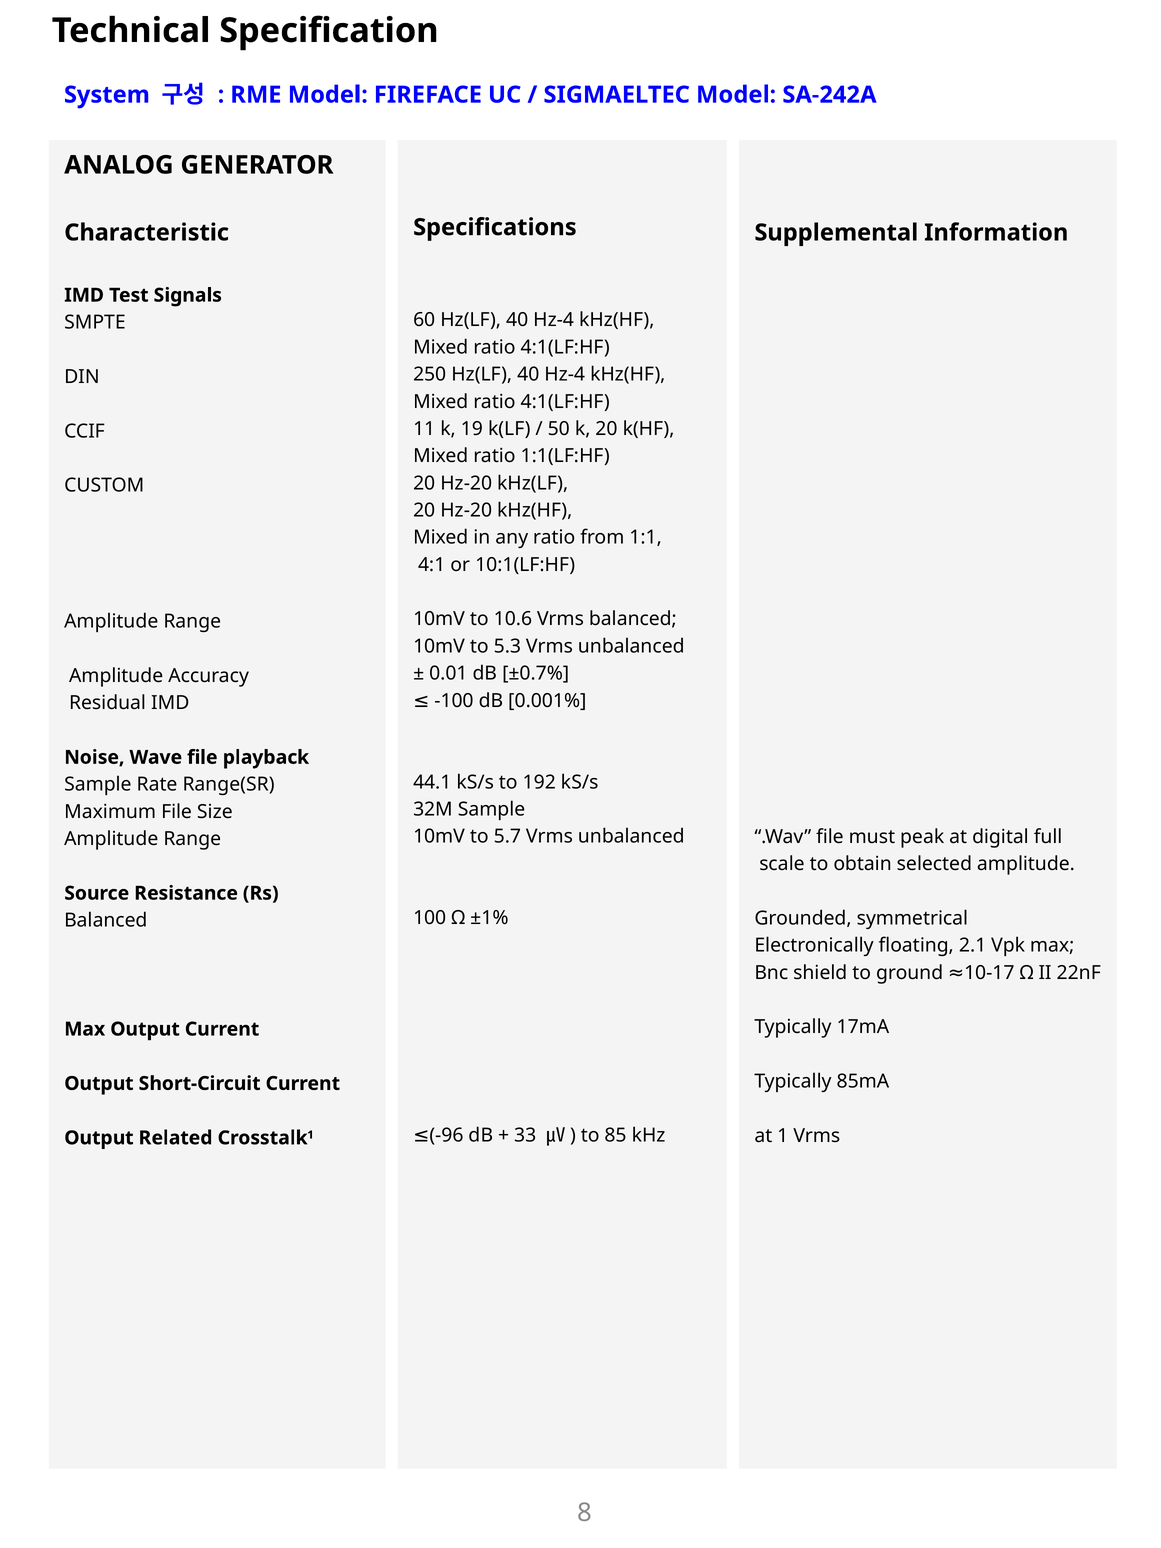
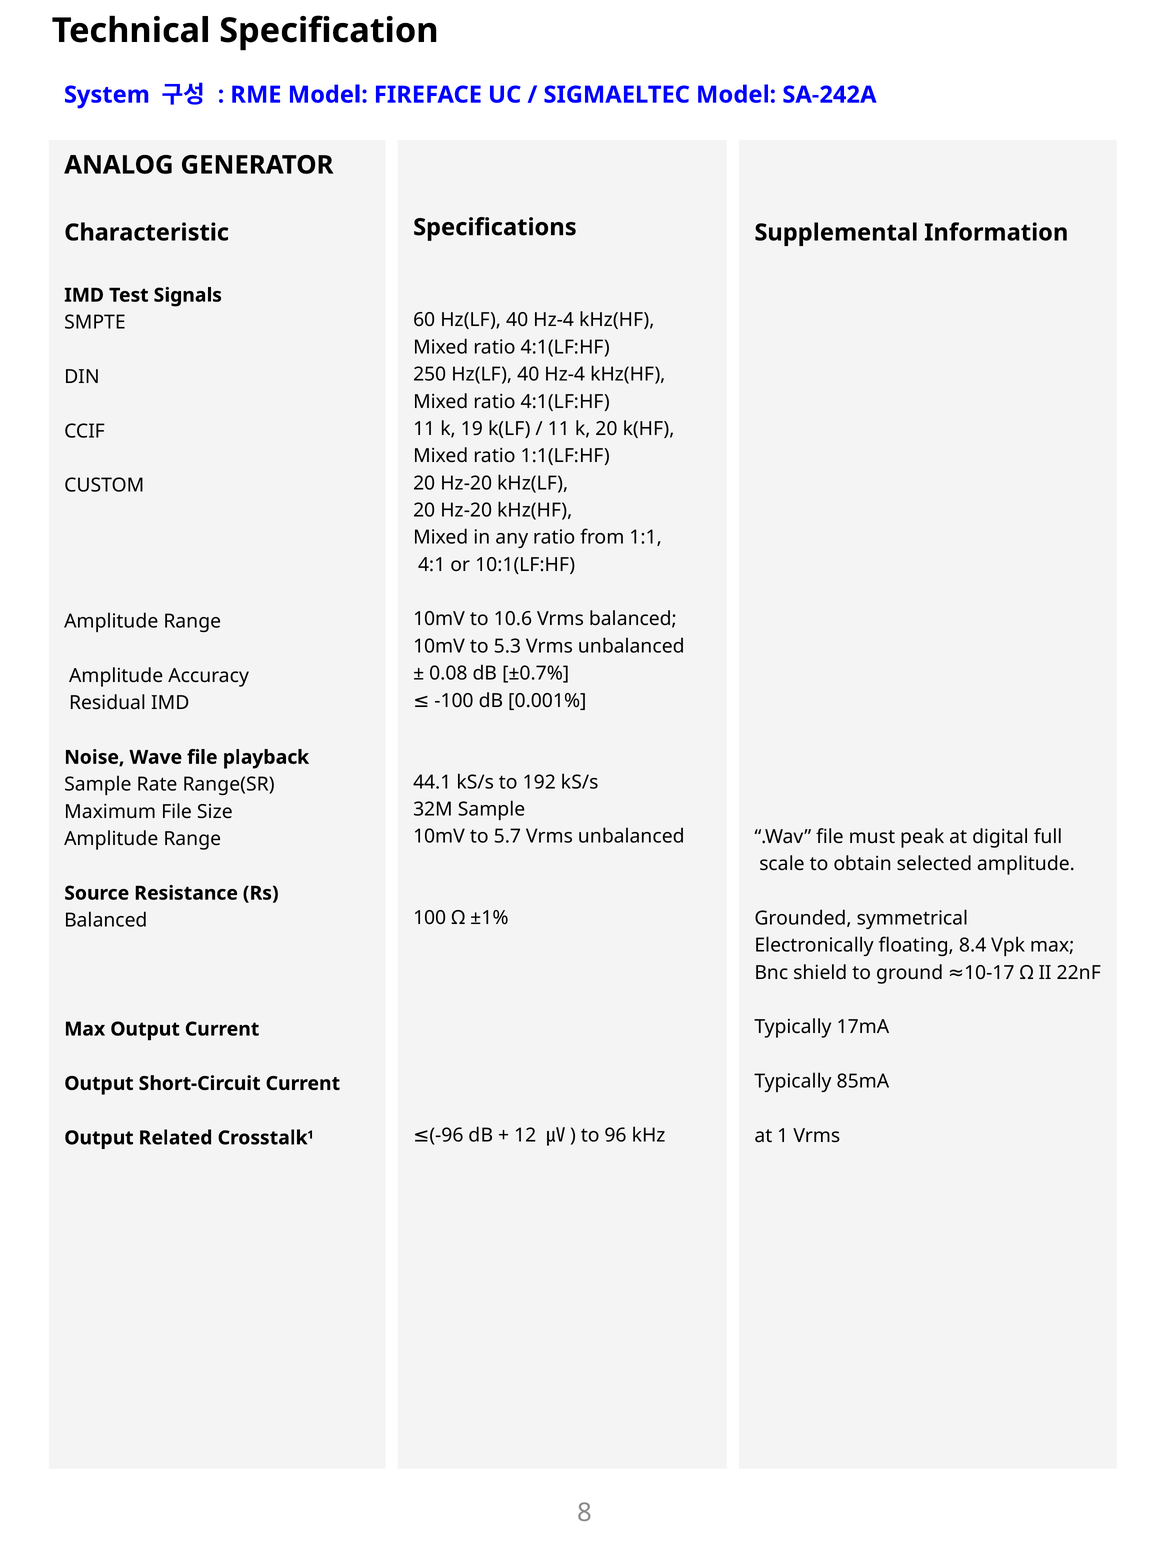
50: 50 -> 11 (559, 429)
0.01: 0.01 -> 0.08 (448, 673)
2.1: 2.1 -> 8.4 (973, 945)
33: 33 -> 12 (525, 1136)
85: 85 -> 96 (615, 1136)
